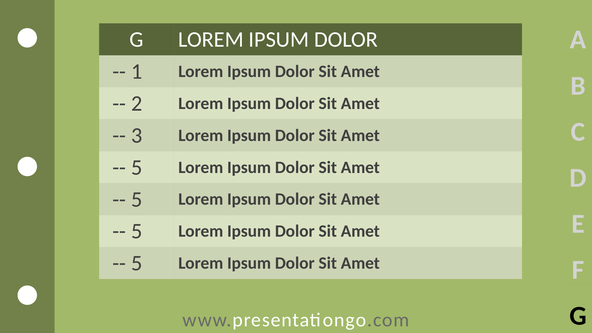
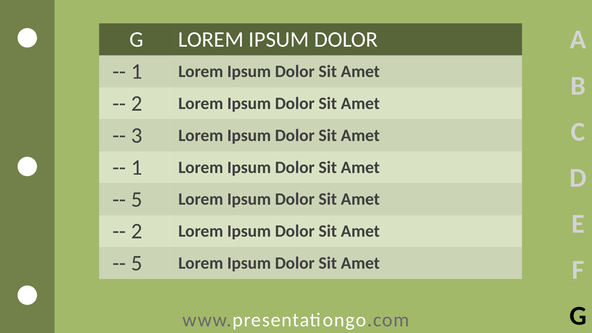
5: 5 -> 1 (137, 167)
5: 5 -> 2 (137, 231)
